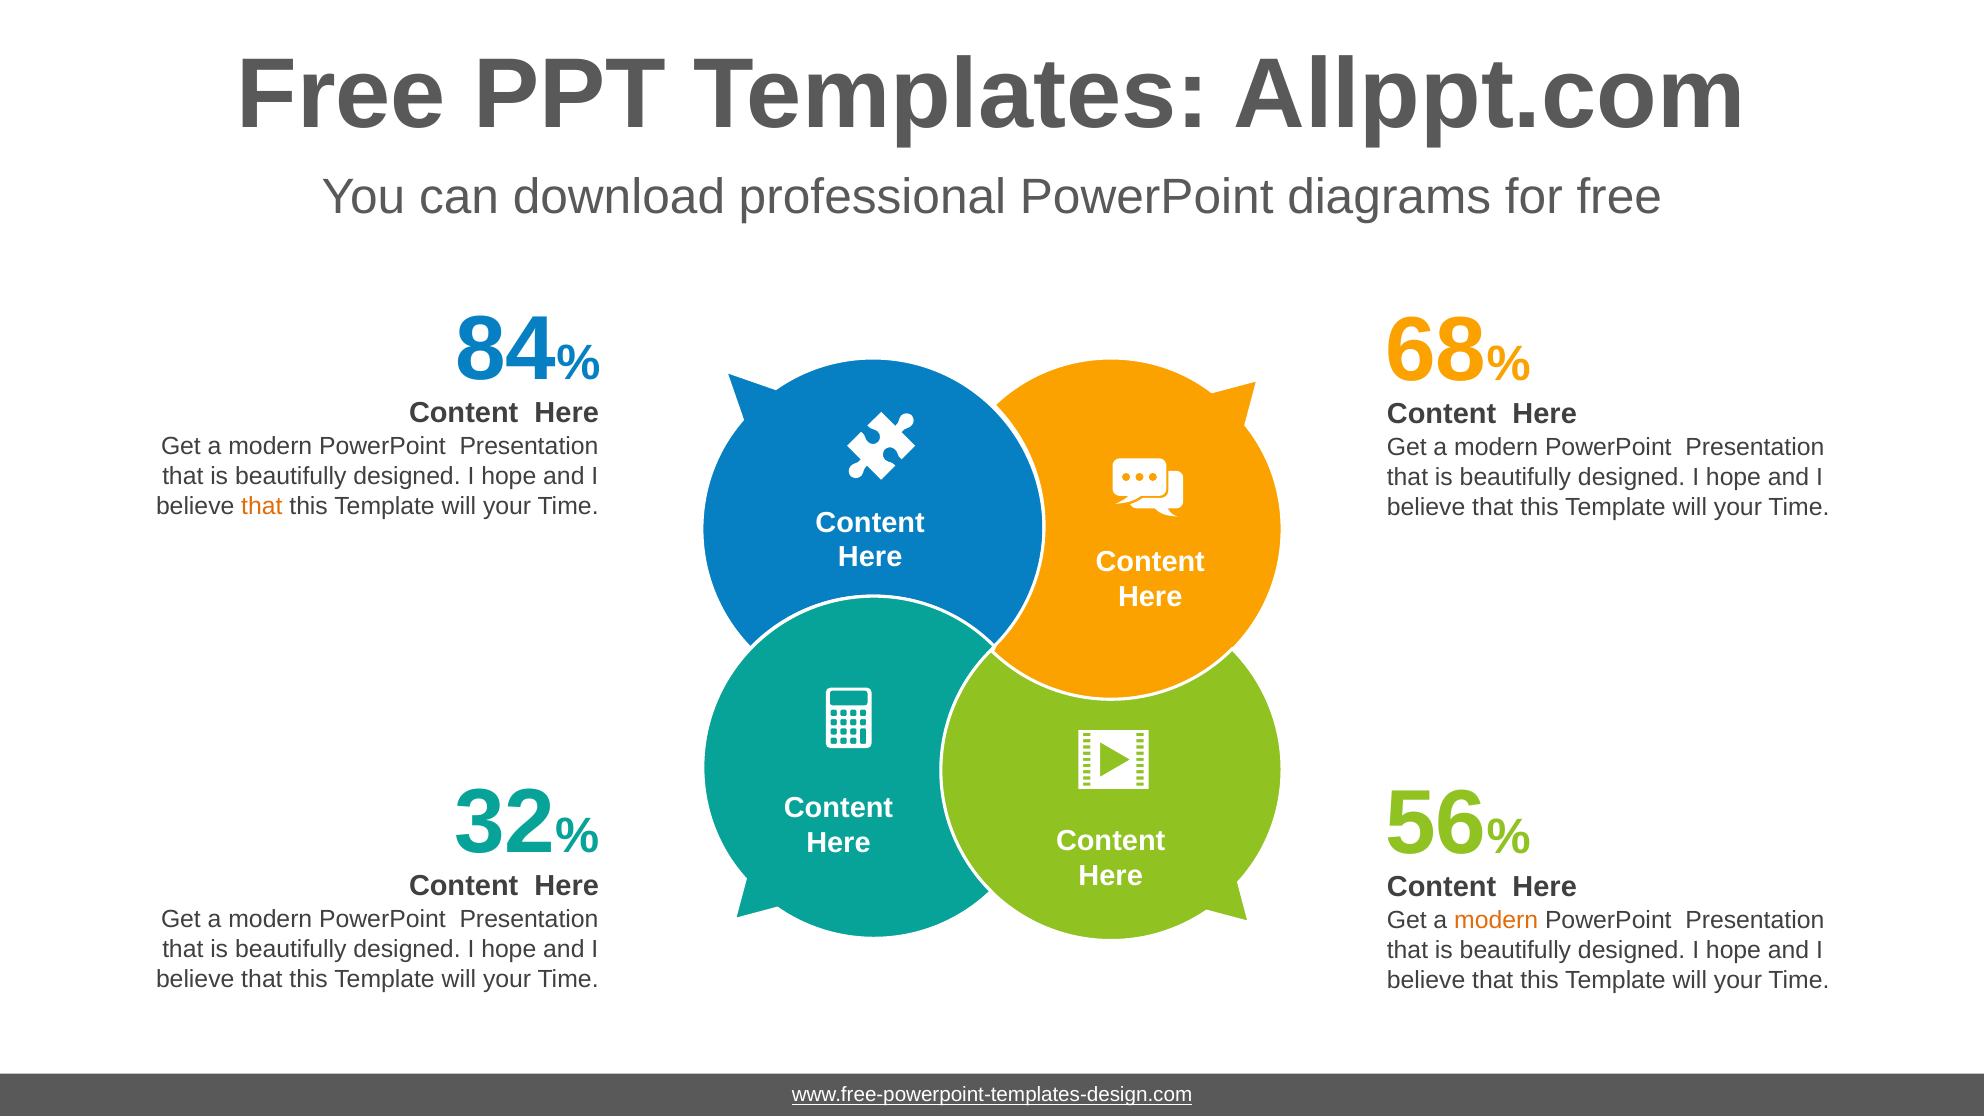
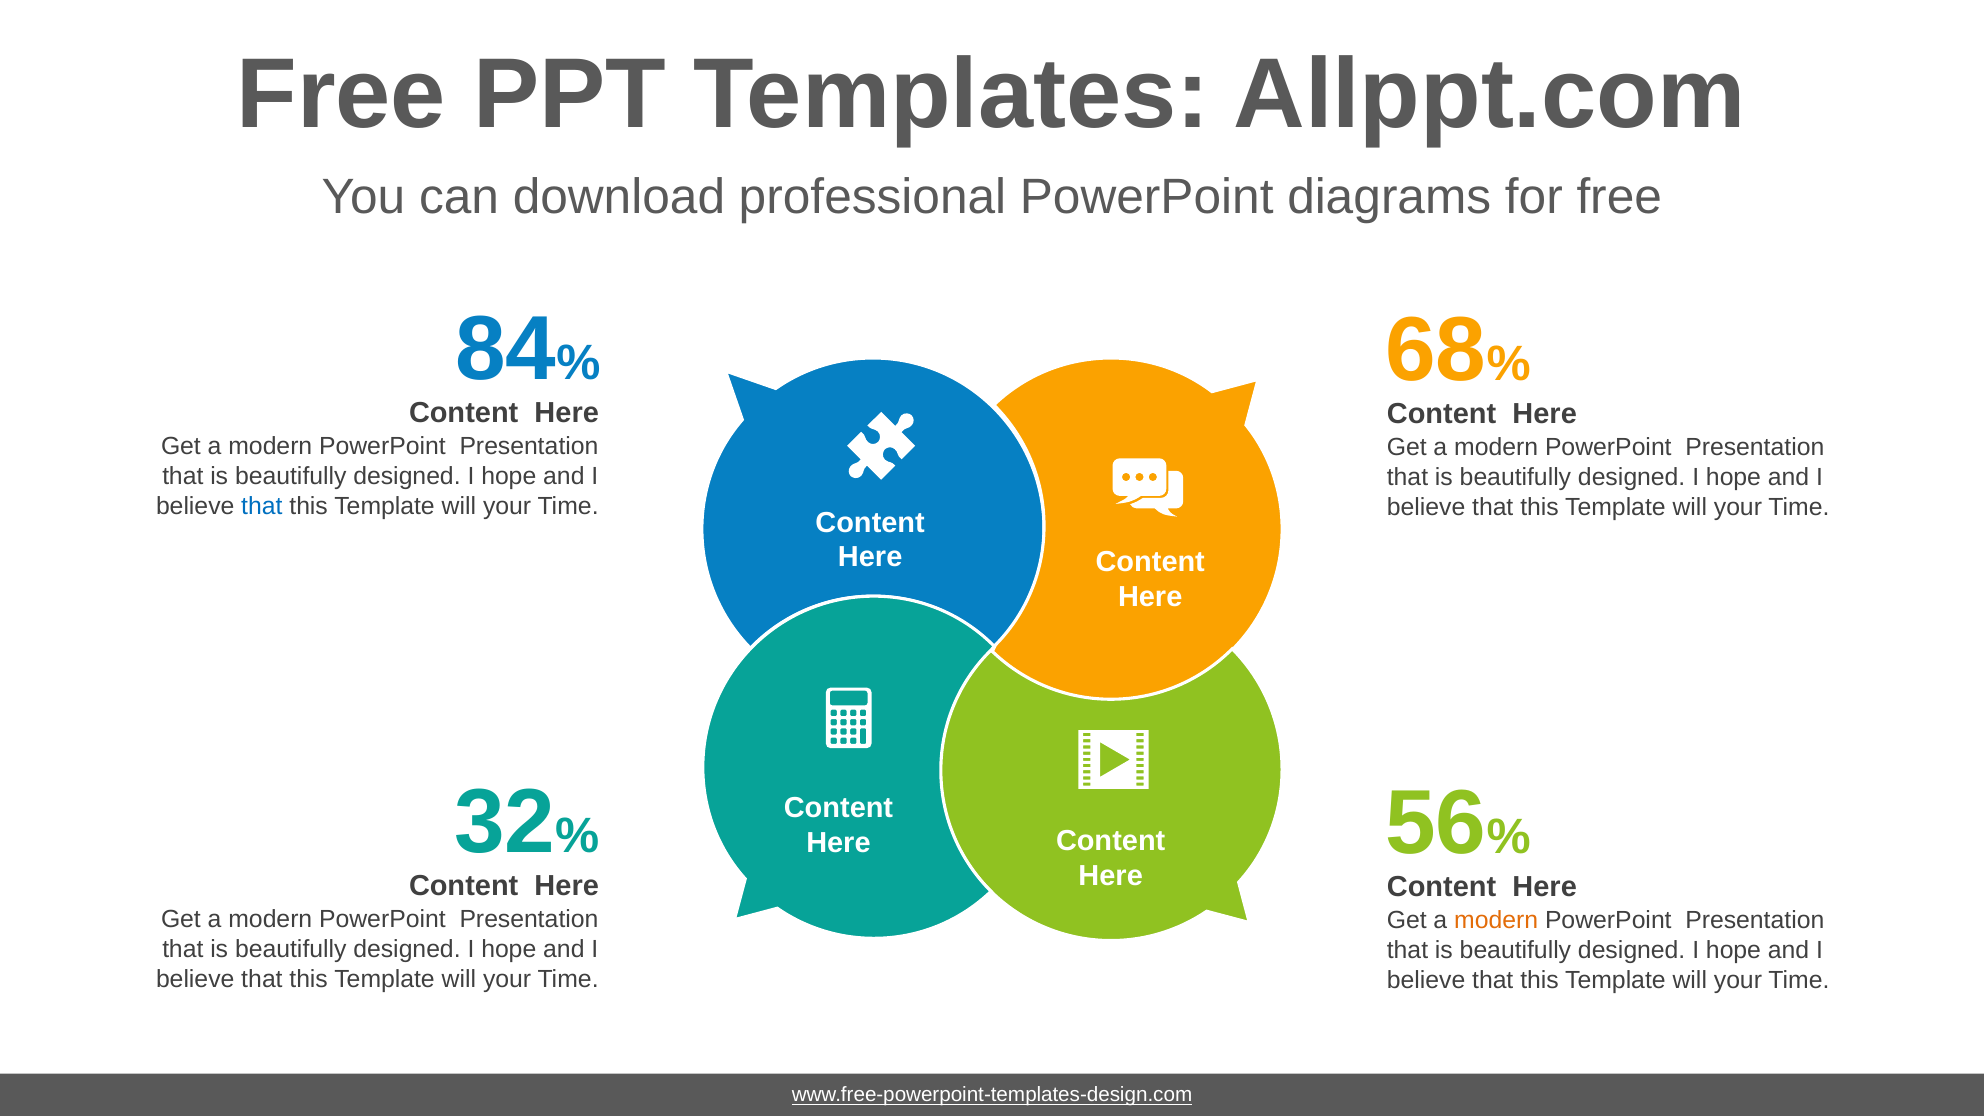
that colour: orange -> blue (262, 506)
